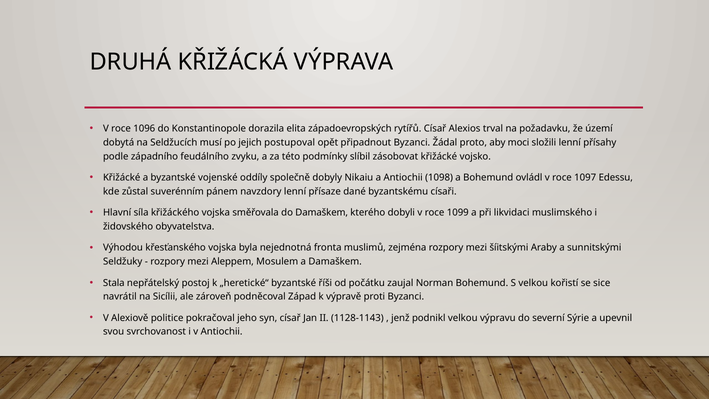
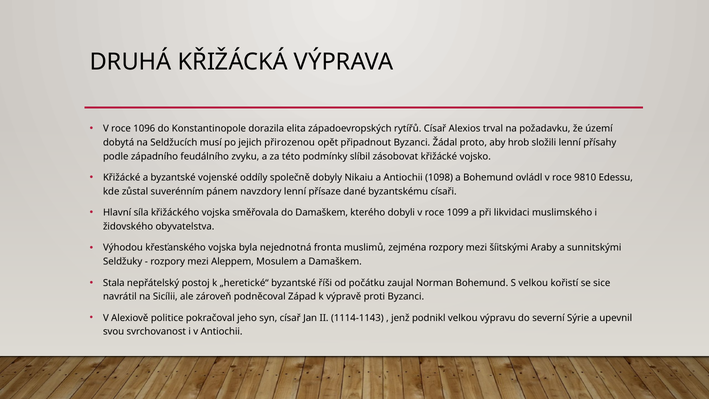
postupoval: postupoval -> přirozenou (290, 142)
moci: moci -> hrob (519, 142)
1097: 1097 -> 9810 (585, 178)
1128-1143: 1128-1143 -> 1114-1143 (357, 318)
